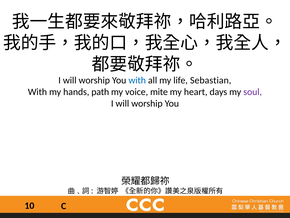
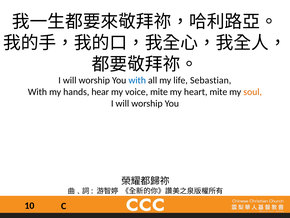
path: path -> hear (100, 92)
heart days: days -> mite (218, 92)
soul colour: purple -> orange (253, 92)
